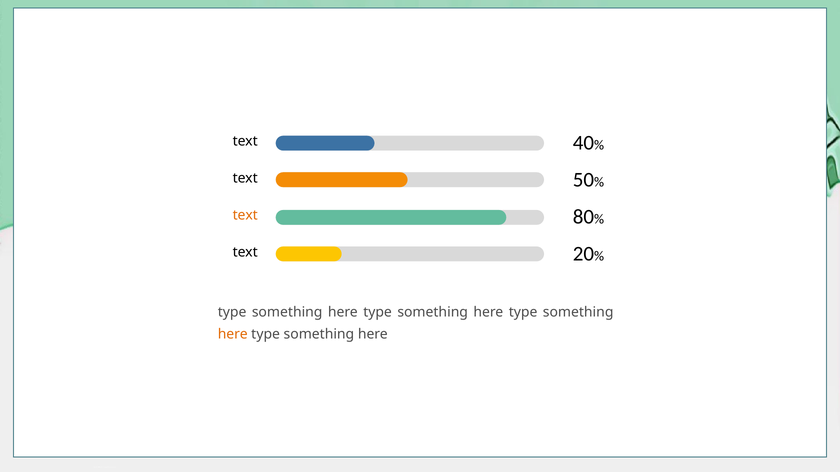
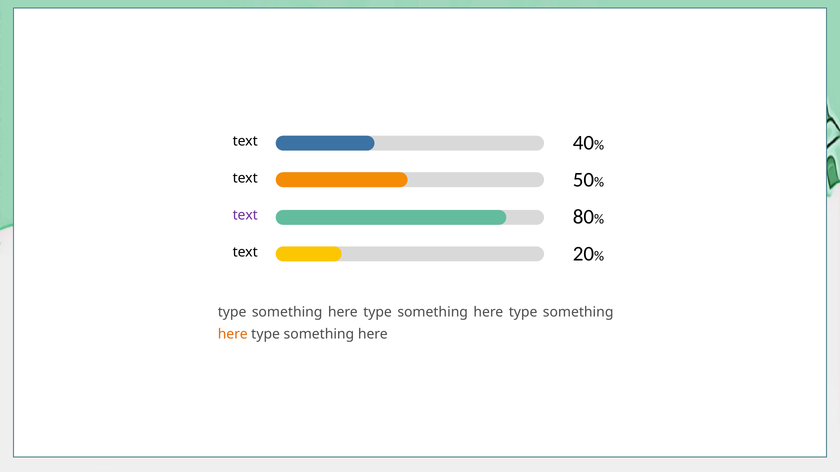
text colour: orange -> purple (245, 215)
